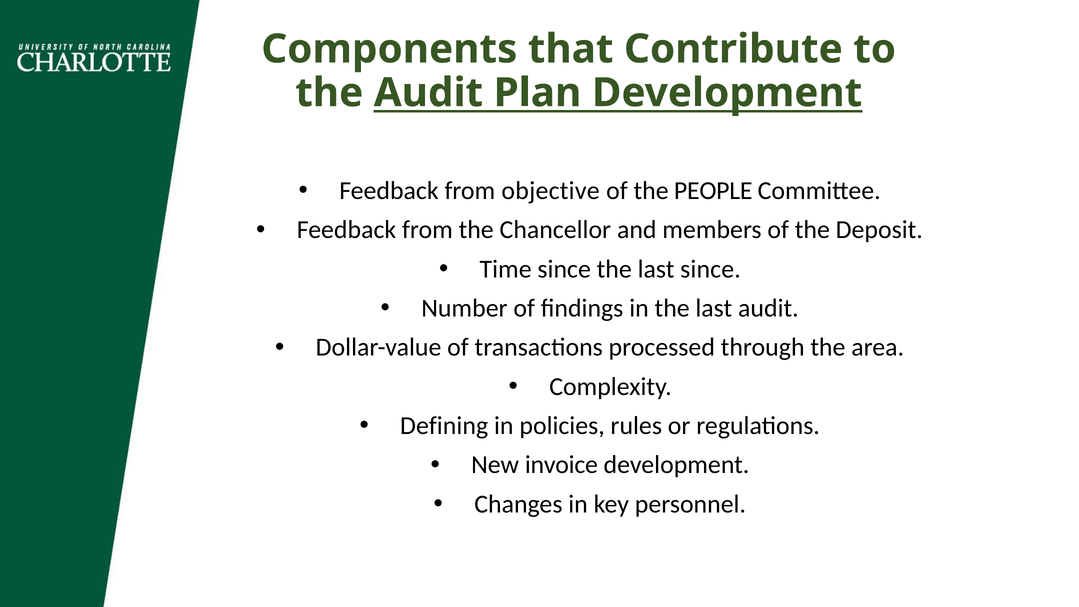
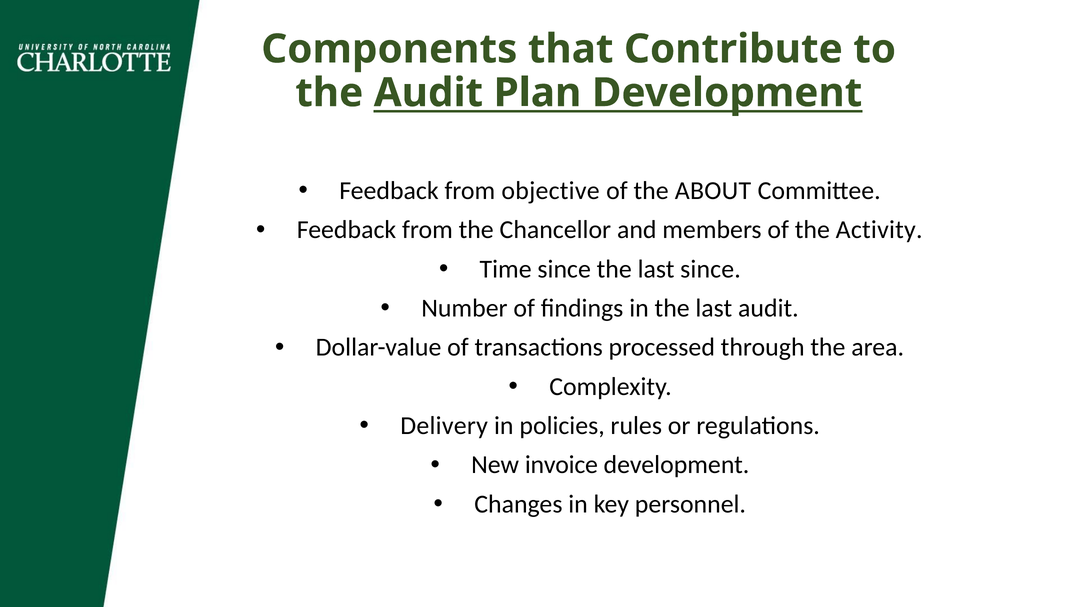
PEOPLE: PEOPLE -> ABOUT (713, 191)
Deposit: Deposit -> Activity (879, 230)
Defining: Defining -> Delivery (444, 426)
